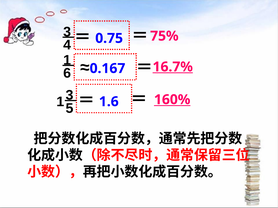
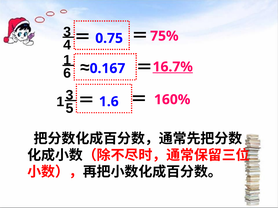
160% underline: present -> none (172, 100)
